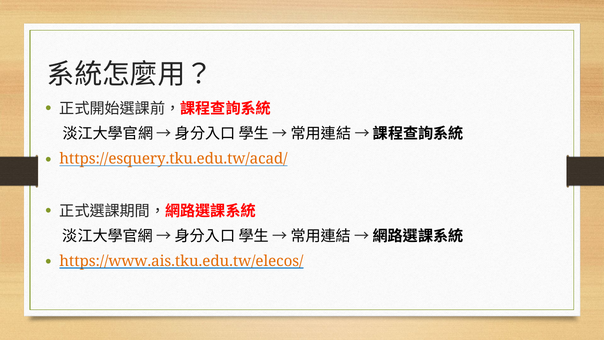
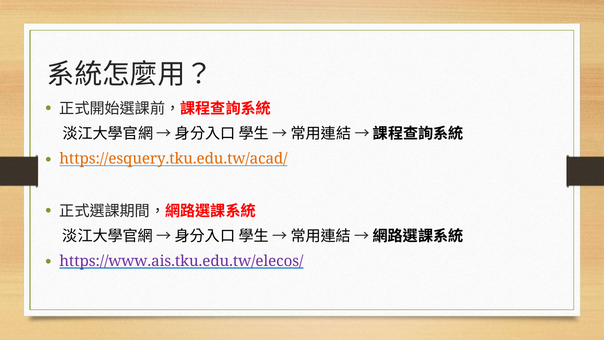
https://www.ais.tku.edu.tw/elecos/ colour: orange -> purple (181, 261)
